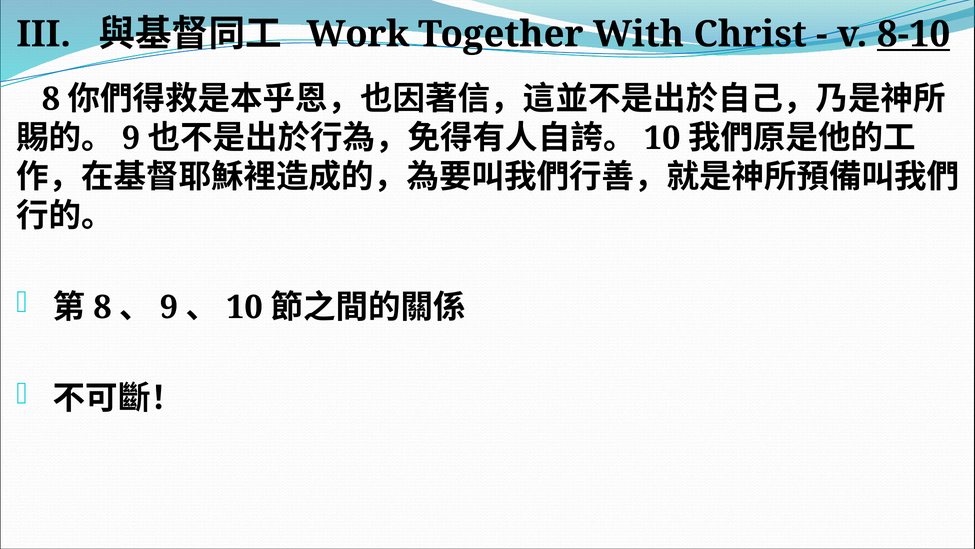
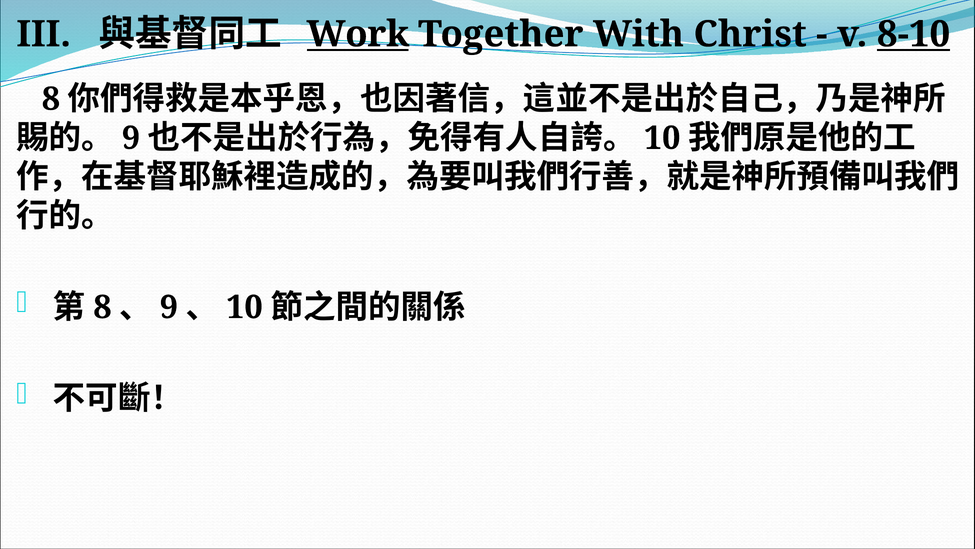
Work underline: none -> present (358, 34)
